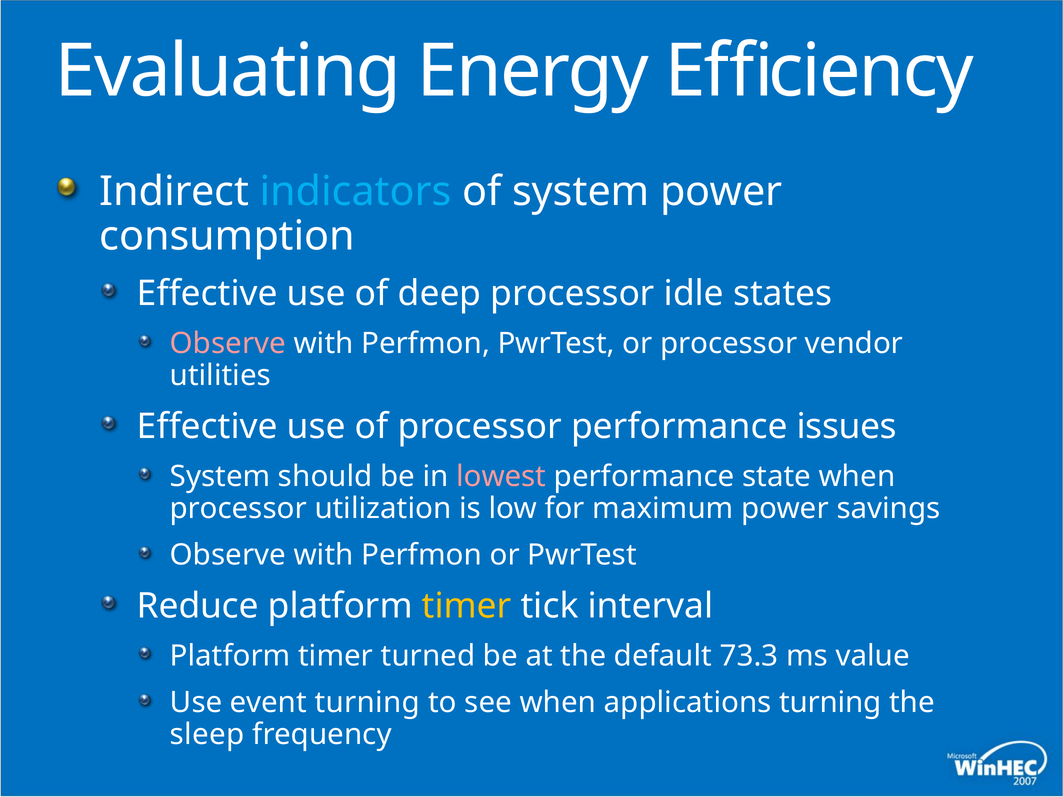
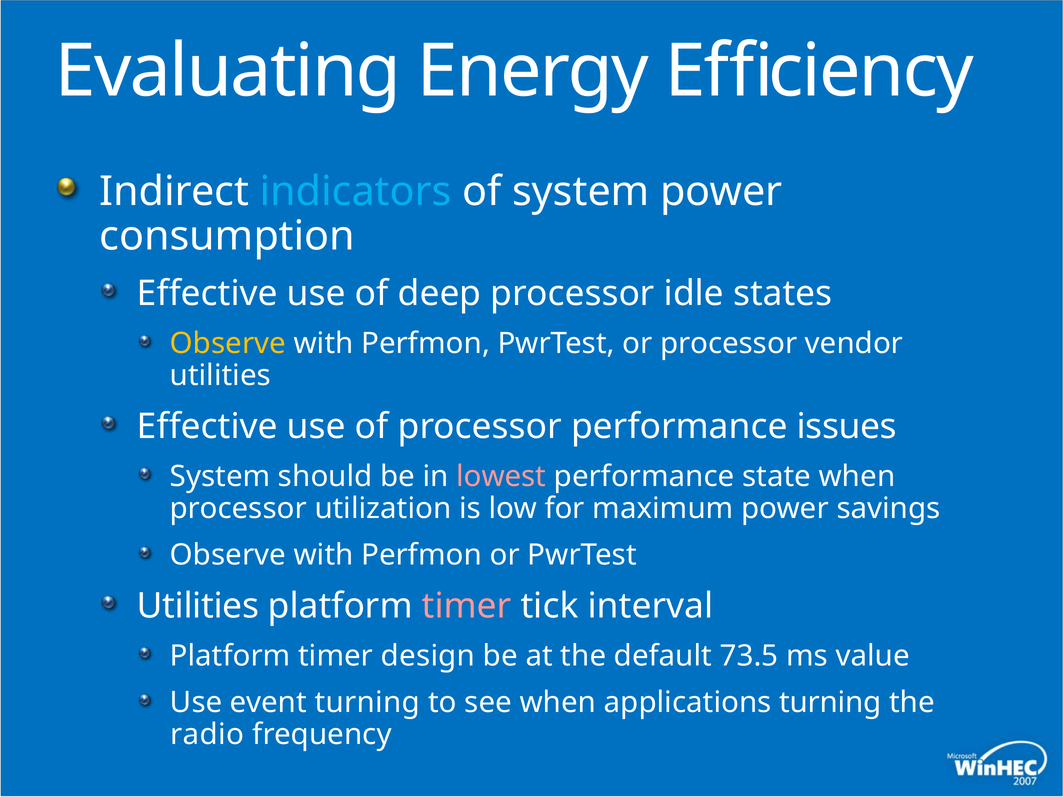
Observe colour: pink -> yellow (228, 344)
Reduce: Reduce -> Utilities (198, 606)
timer colour: yellow -> pink (467, 606)
turned: turned -> design (428, 656)
73.3: 73.3 -> 73.5 (749, 656)
sleep: sleep -> radio (207, 735)
